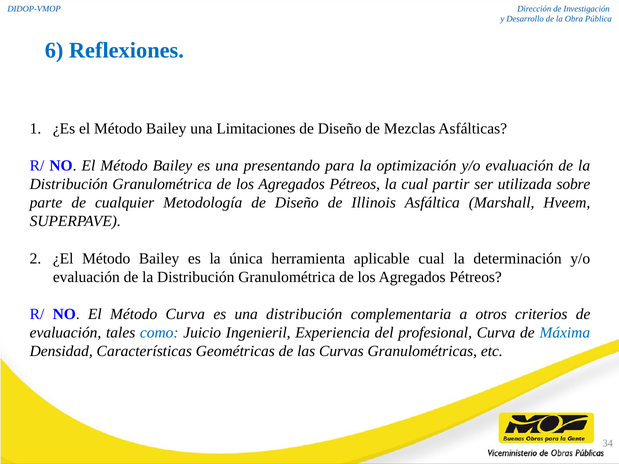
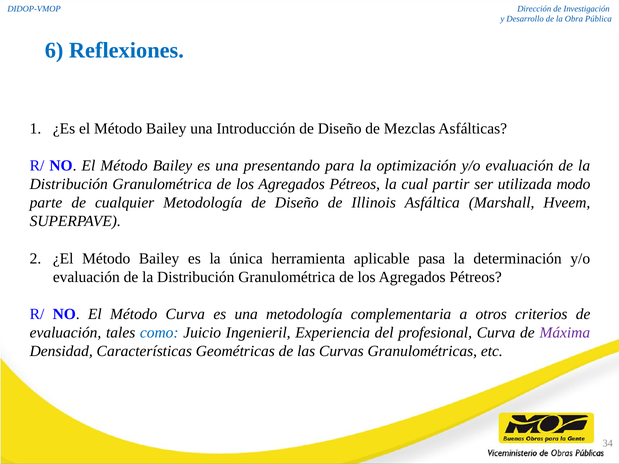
Limitaciones: Limitaciones -> Introducción (256, 129)
sobre: sobre -> modo (573, 184)
aplicable cual: cual -> pasa (432, 259)
una distribución: distribución -> metodología (304, 314)
Máxima colour: blue -> purple (565, 333)
